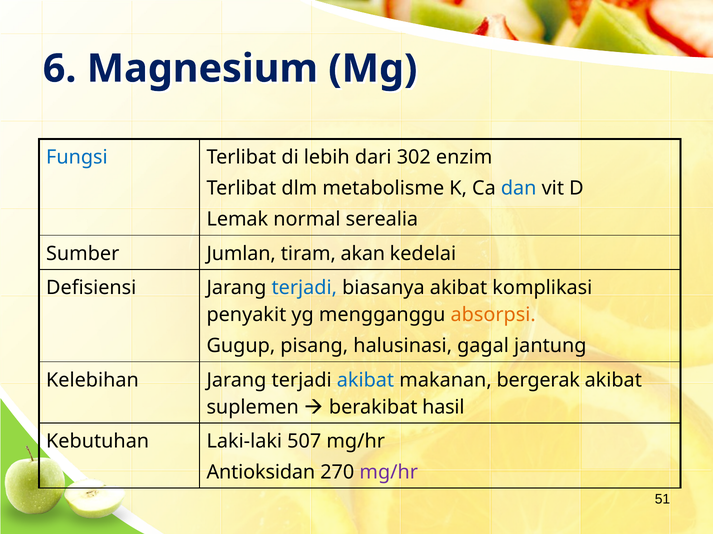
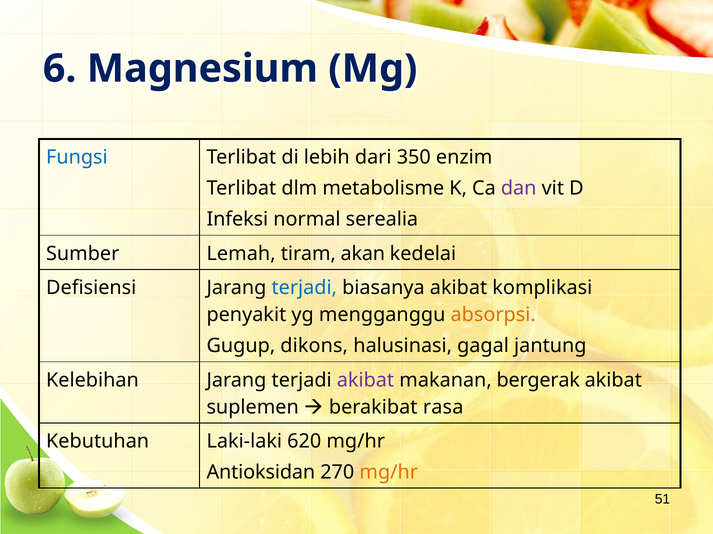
302: 302 -> 350 (414, 158)
dan colour: blue -> purple (519, 189)
Lemak: Lemak -> Infeksi (237, 220)
Jumlan: Jumlan -> Lemah (241, 254)
pisang: pisang -> dikons (314, 346)
akibat colour: blue -> purple (366, 381)
hasil: hasil -> rasa (443, 408)
507: 507 -> 620 (304, 442)
mg/hr colour: purple -> orange (389, 473)
